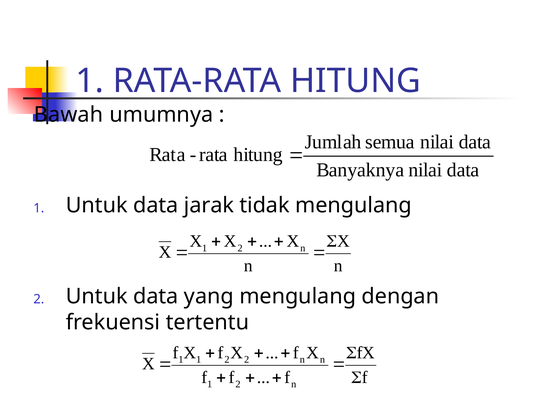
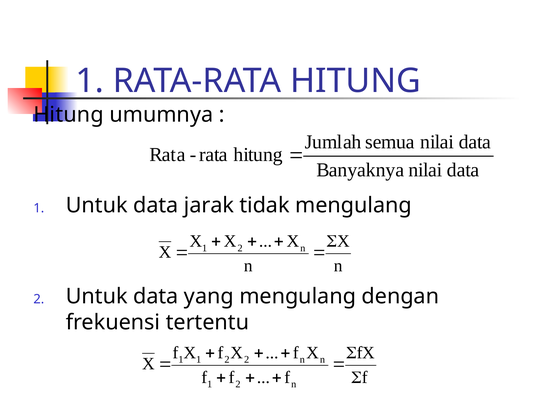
Bawah: Bawah -> Hitung (69, 115)
